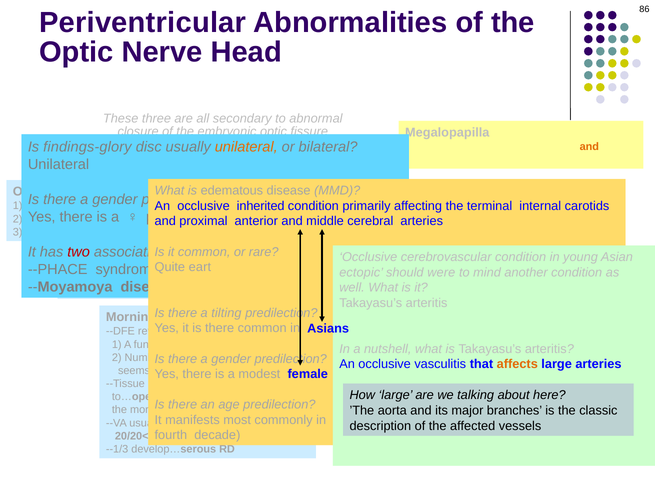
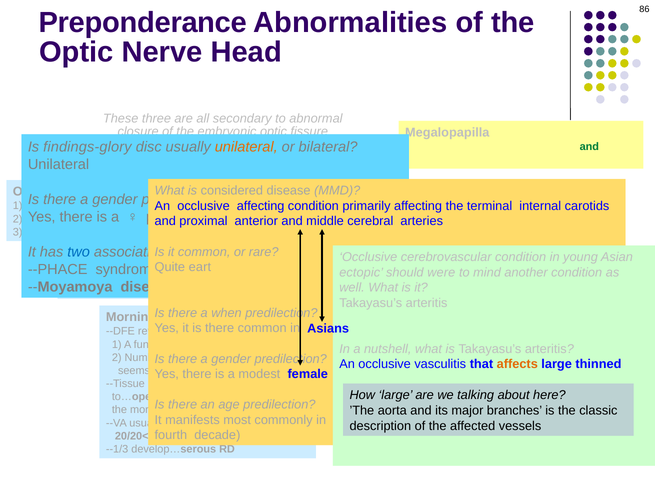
Periventricular: Periventricular -> Preponderance (143, 22)
and colour: orange -> green (589, 147)
edematous: edematous -> considered (232, 191)
inherited: inherited -> affecting (261, 206)
two colour: red -> blue (79, 252)
tilting: tilting -> when (226, 313)
large arteries: arteries -> thinned (598, 364)
